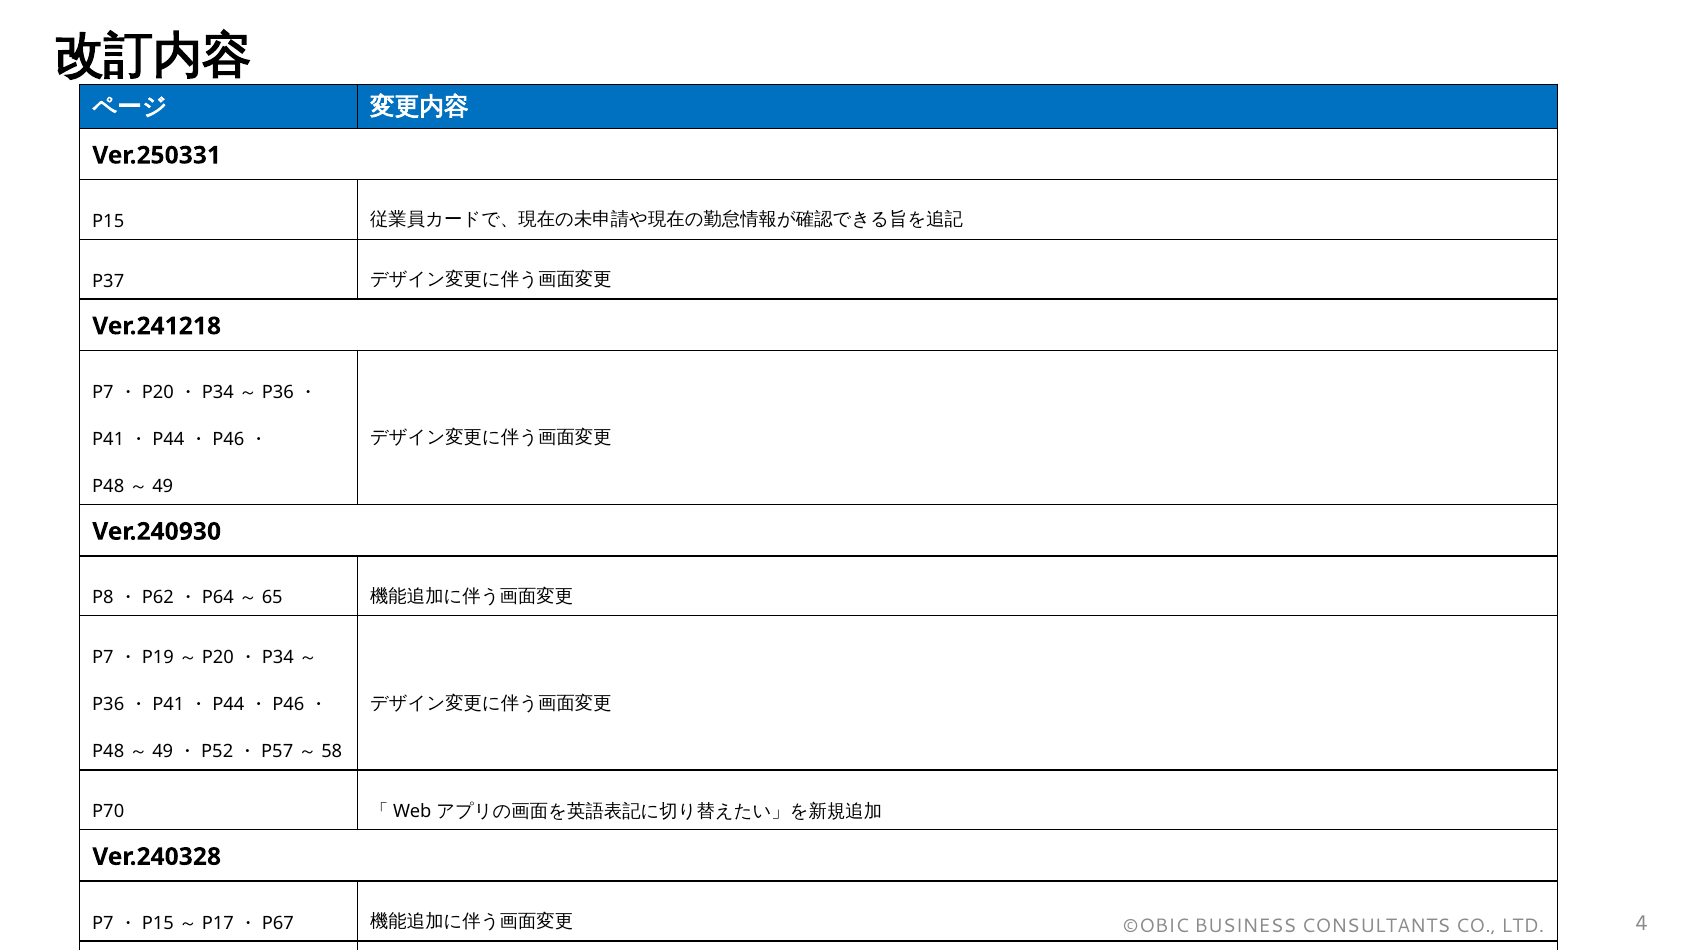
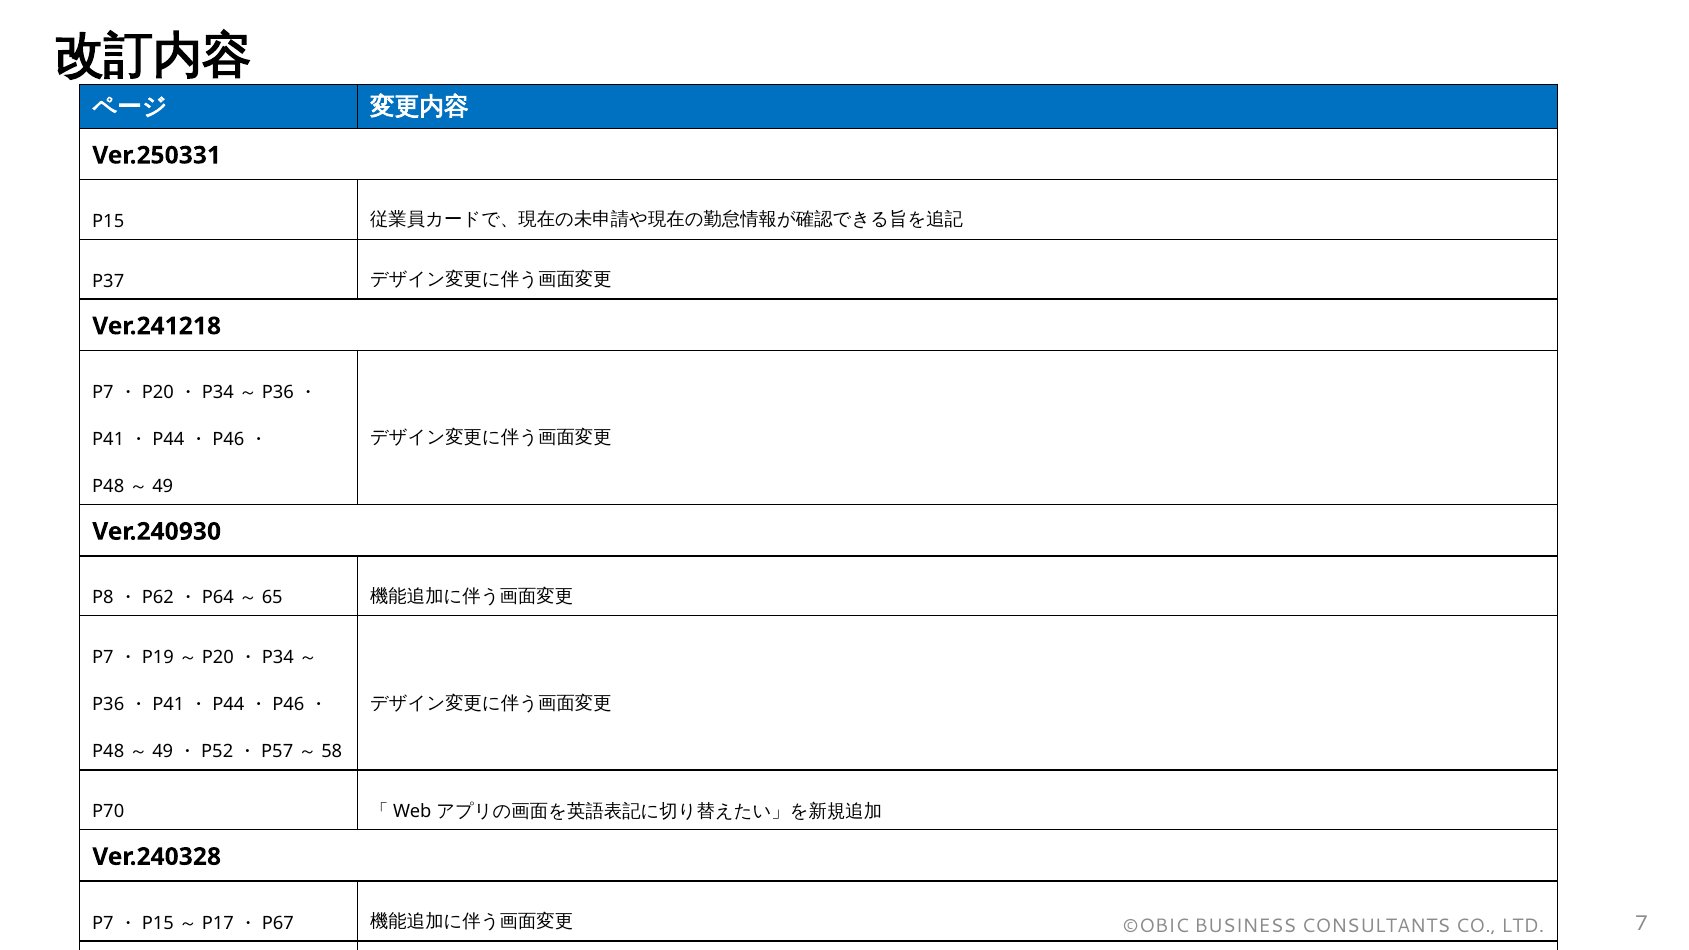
4: 4 -> 7 (1642, 924)
